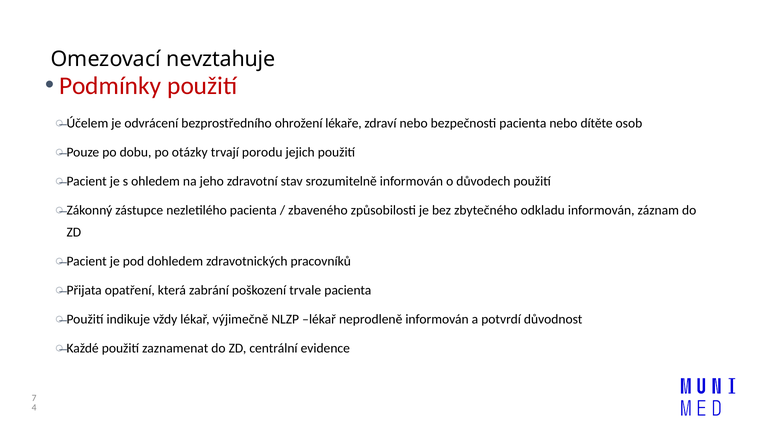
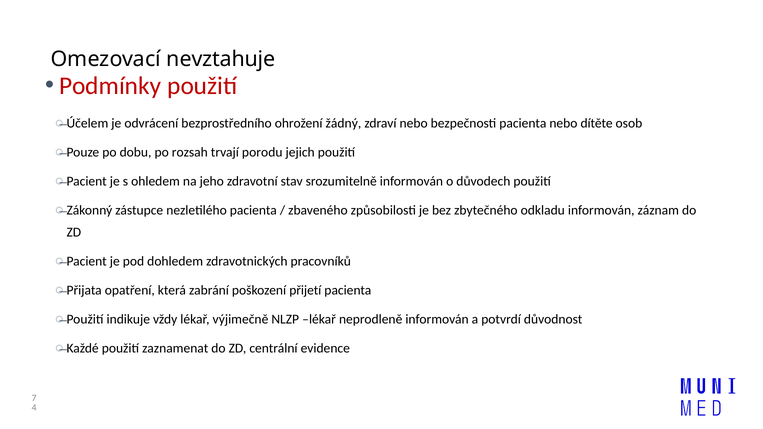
lékaře: lékaře -> žádný (343, 123)
otázky: otázky -> rozsah (190, 153)
trvale: trvale -> přijetí (305, 291)
